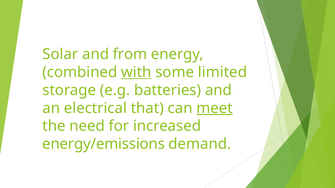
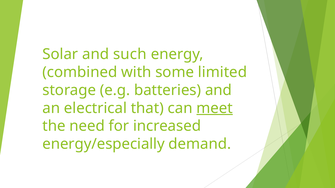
from: from -> such (130, 54)
with underline: present -> none (136, 72)
energy/emissions: energy/emissions -> energy/especially (104, 144)
